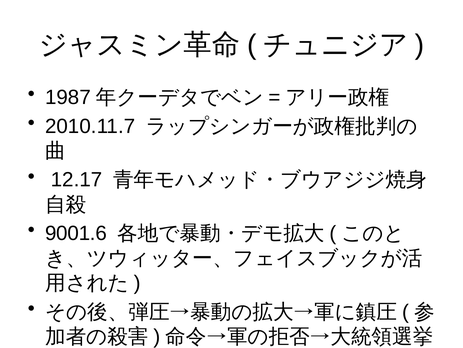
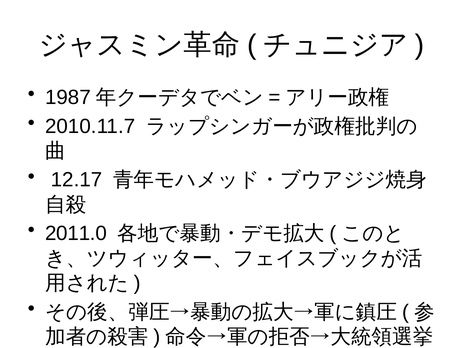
9001.6: 9001.6 -> 2011.0 (76, 233)
